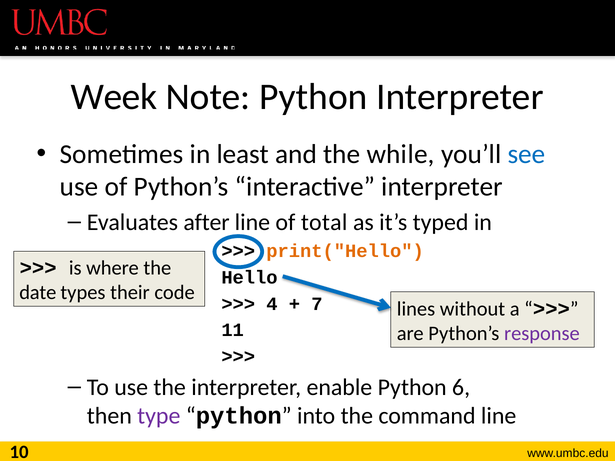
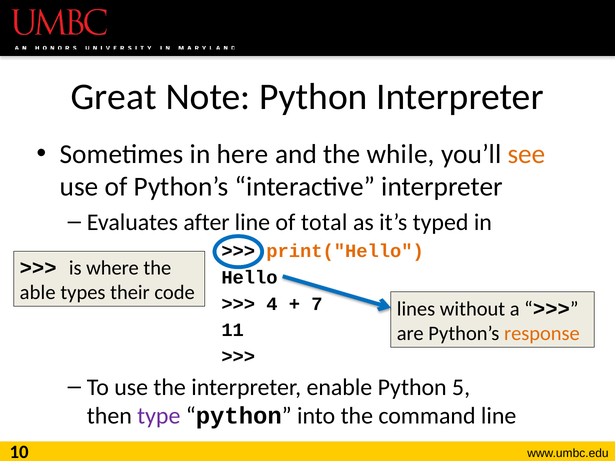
Week: Week -> Great (114, 97)
least: least -> here (243, 154)
see colour: blue -> orange (527, 154)
date: date -> able (38, 293)
response colour: purple -> orange (542, 334)
6: 6 -> 5 (461, 387)
